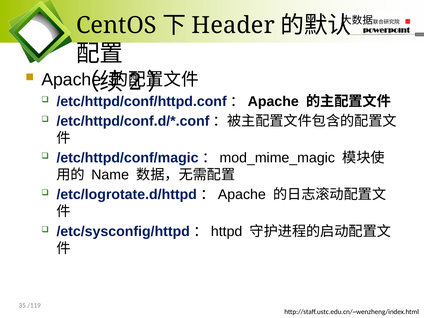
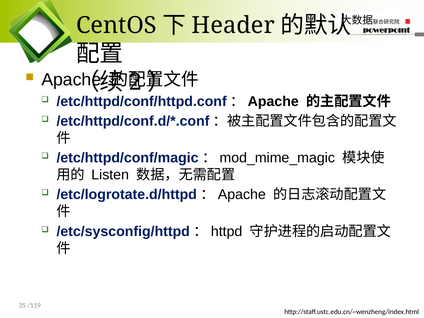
Name: Name -> Listen (110, 175)
